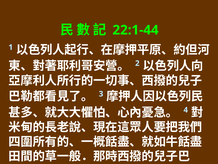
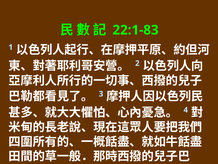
22:1-44: 22:1-44 -> 22:1-83 (136, 30)
